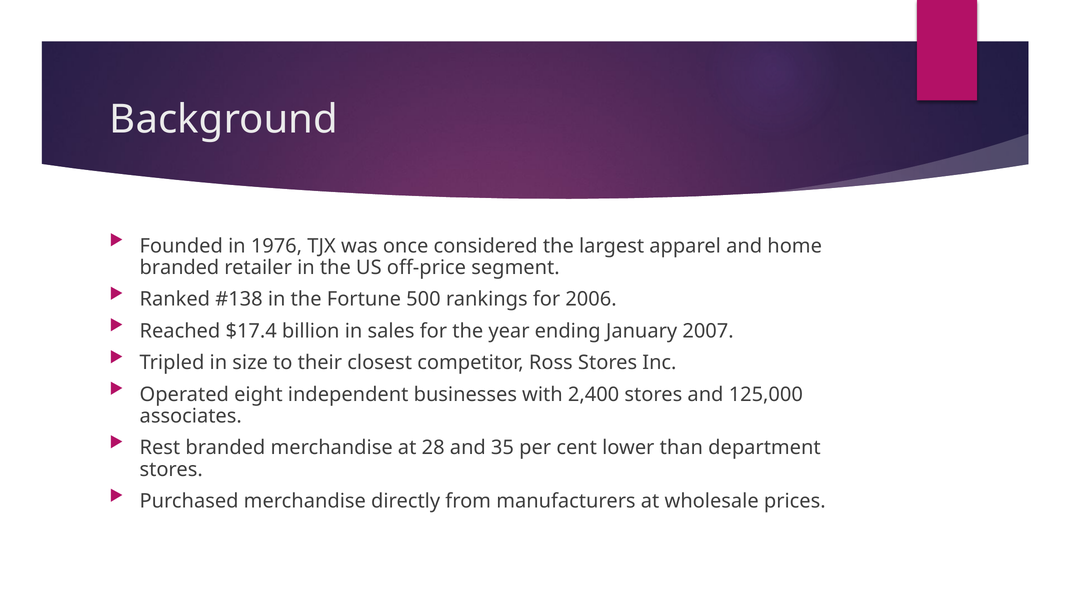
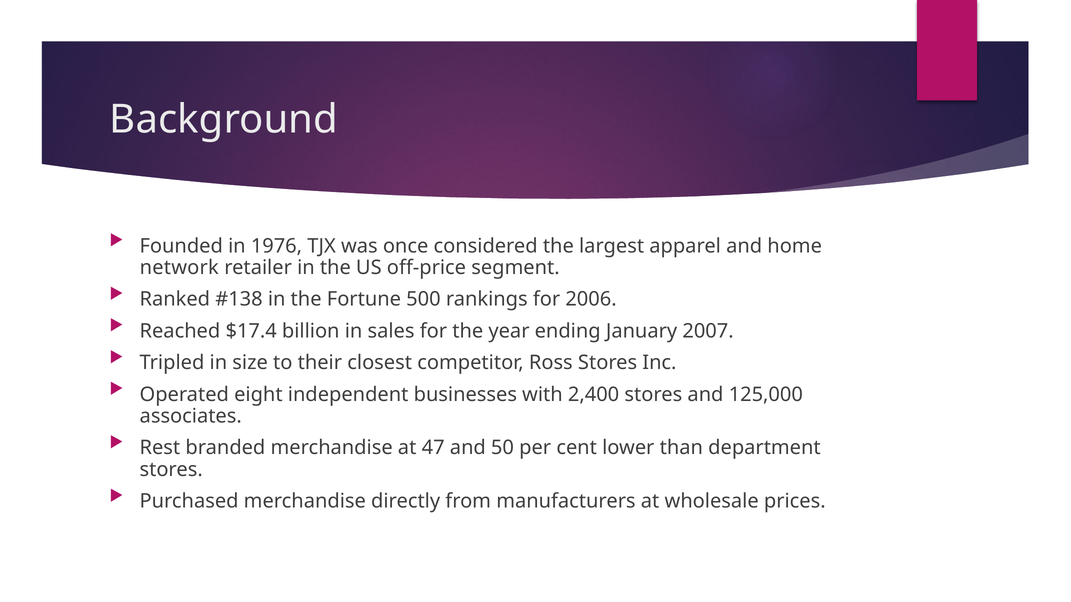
branded: branded -> network (179, 268)
28: 28 -> 47 (433, 448)
35: 35 -> 50 (502, 448)
